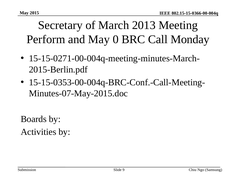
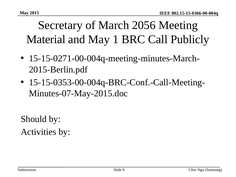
2013: 2013 -> 2056 (144, 25)
Perform: Perform -> Material (46, 39)
0: 0 -> 1 (116, 39)
Monday: Monday -> Publicly (190, 39)
Boards: Boards -> Should (34, 119)
